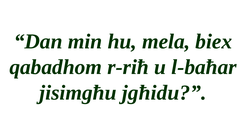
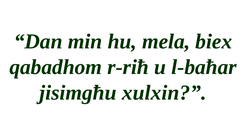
jgħidu: jgħidu -> xulxin (164, 93)
